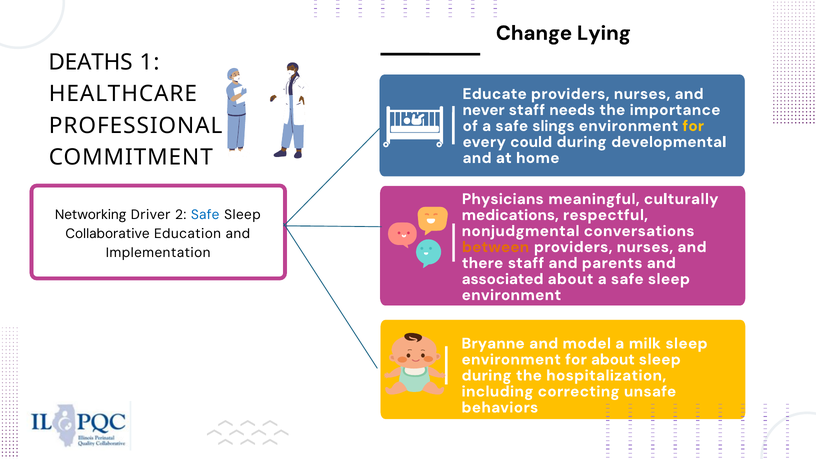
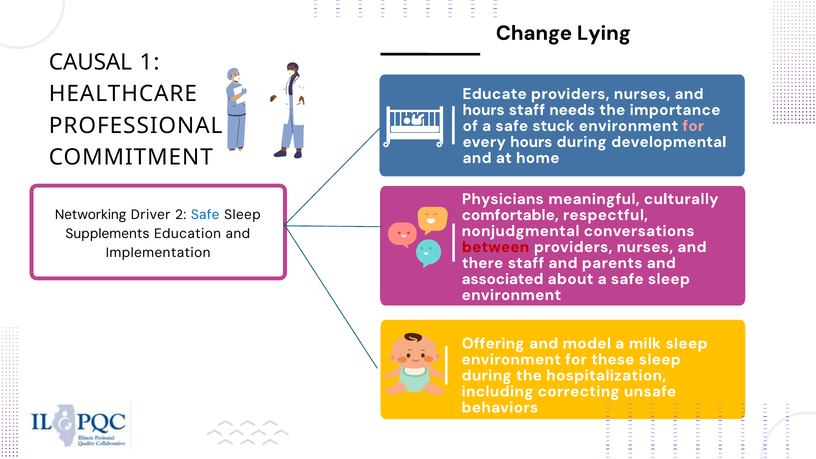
DEATHS: DEATHS -> CAUSAL (90, 62)
never: never -> hours (484, 110)
slings: slings -> stuck (553, 126)
for colour: yellow -> pink (693, 126)
every could: could -> hours (531, 142)
medications: medications -> comfortable (510, 215)
Collaborative: Collaborative -> Supplements (107, 234)
between colour: orange -> red (496, 247)
Bryanne: Bryanne -> Offering (493, 343)
for about: about -> these (613, 359)
